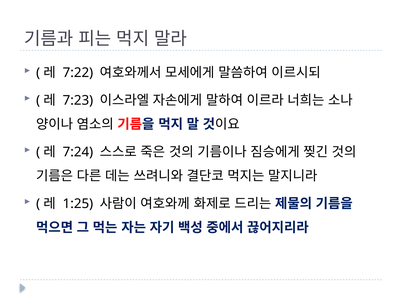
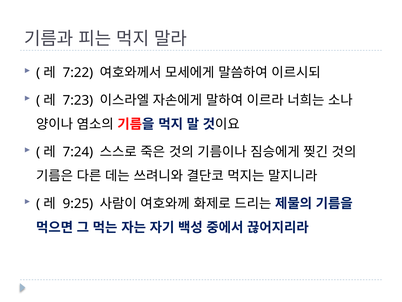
1:25: 1:25 -> 9:25 (78, 203)
